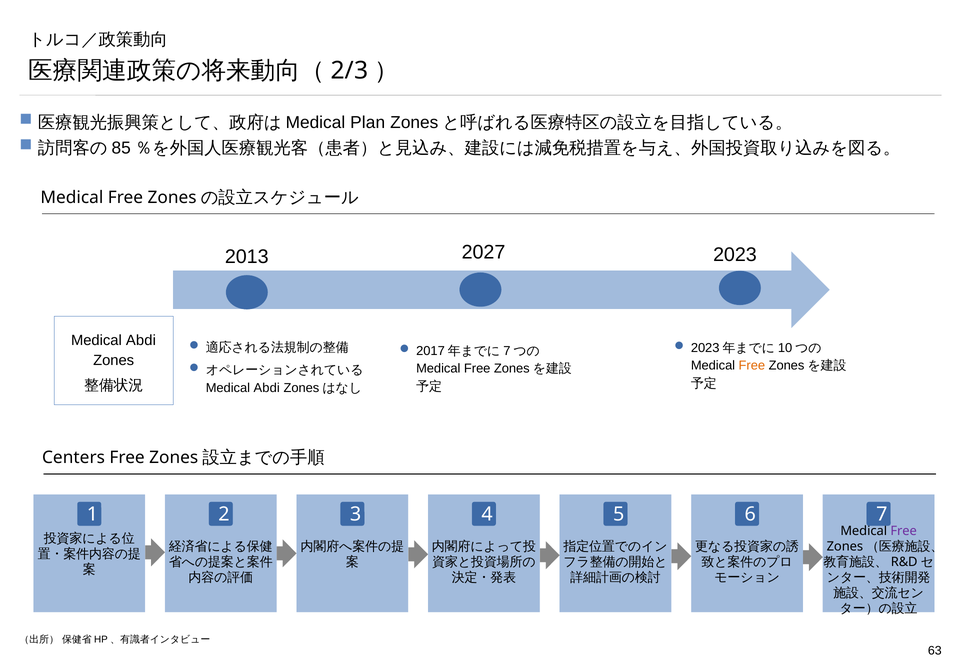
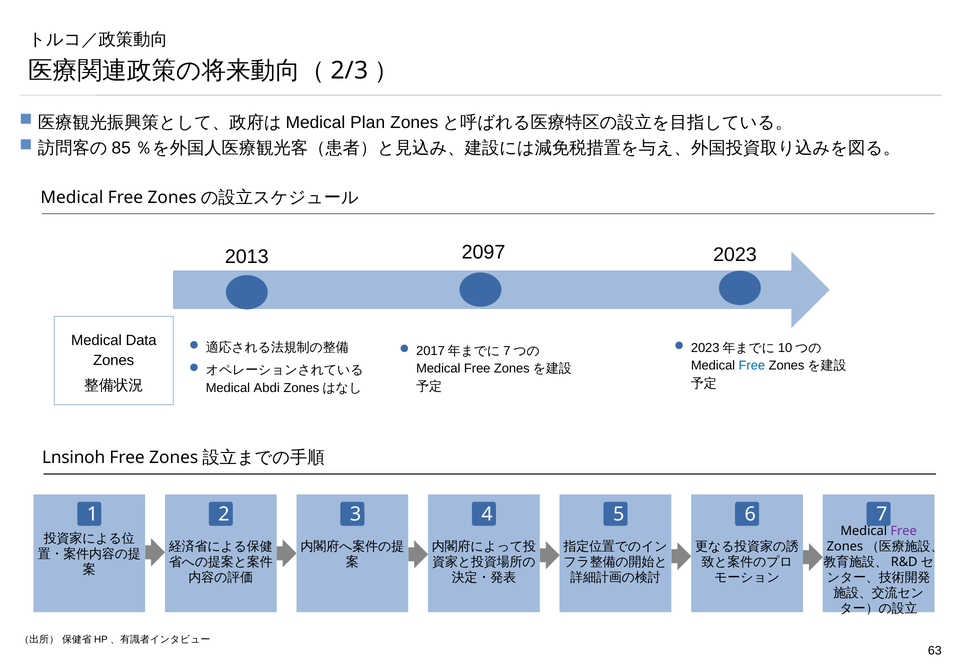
2027: 2027 -> 2097 (484, 252)
Abdi: Abdi -> Data (141, 340)
Free colour: orange -> blue (752, 366)
Centers: Centers -> Lnsinoh (74, 458)
